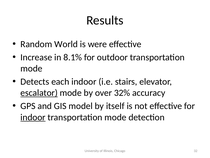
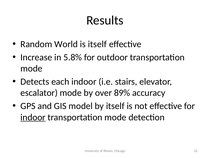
is were: were -> itself (97, 44)
8.1%: 8.1% -> 5.8% (73, 57)
escalator underline: present -> none (39, 93)
32%: 32% -> 89% (122, 93)
